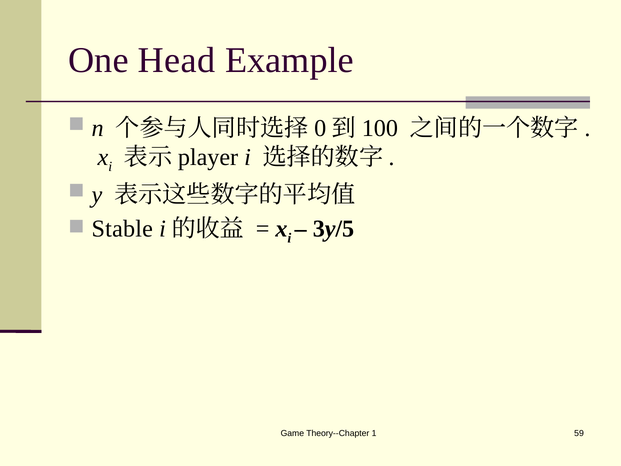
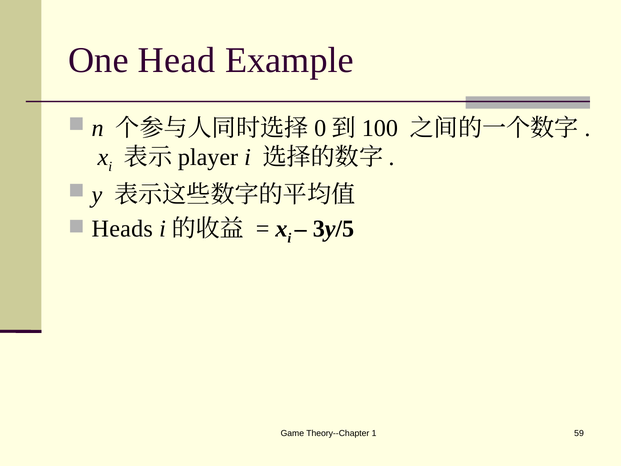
Stable: Stable -> Heads (122, 229)
